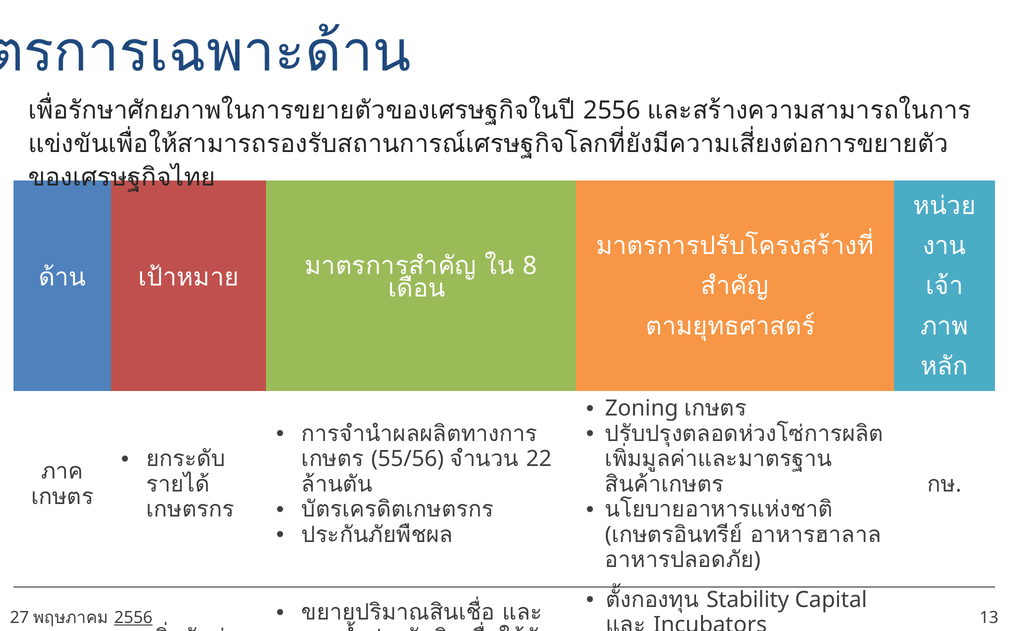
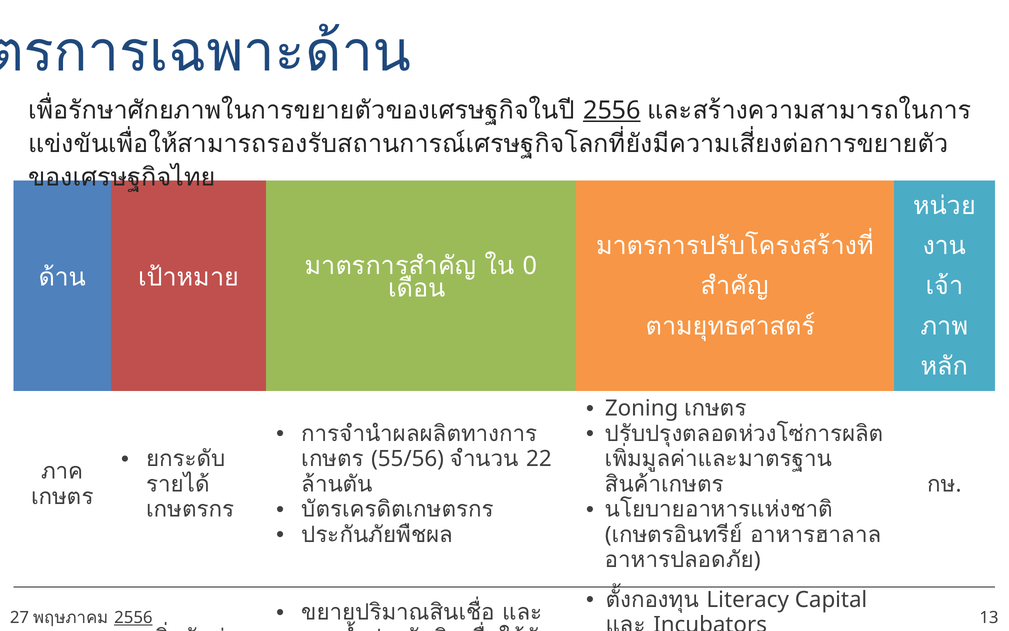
2556 underline: none -> present (612, 110)
8: 8 -> 0 (530, 266)
Stability: Stability -> Literacy (748, 599)
